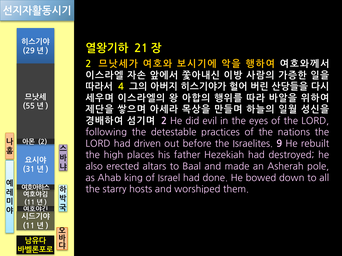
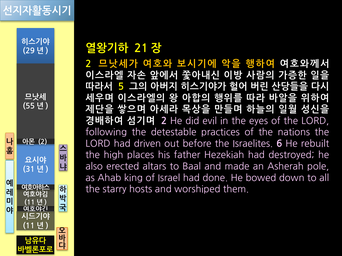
4: 4 -> 5 (121, 87)
9: 9 -> 6 (279, 144)
